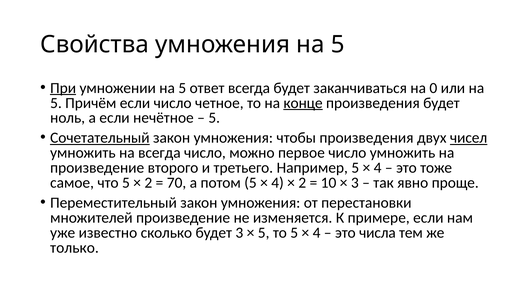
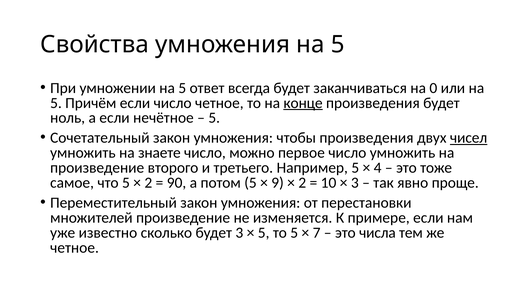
При underline: present -> none (63, 88)
Сочетательный underline: present -> none (100, 138)
на всегда: всегда -> знаете (159, 153)
70: 70 -> 90 (177, 183)
4: 4 -> 9 (278, 183)
4: 4 -> 7 (317, 233)
только: только -> четное (75, 248)
